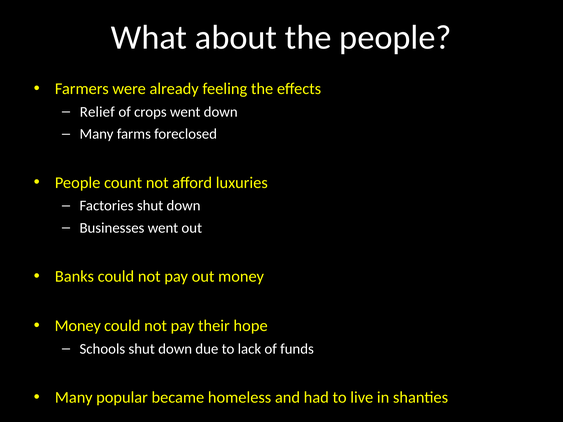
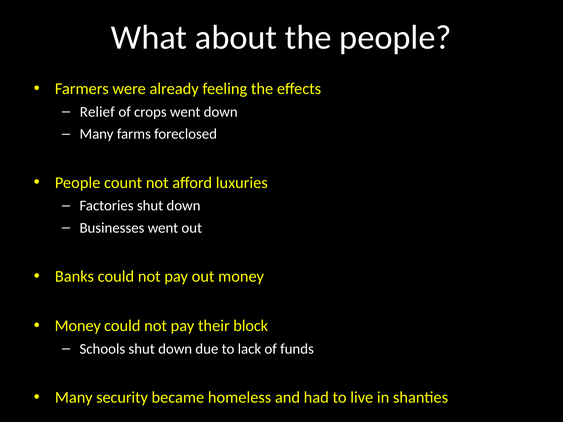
hope: hope -> block (251, 326)
popular: popular -> security (122, 398)
